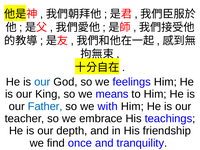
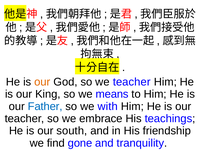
our colour: blue -> orange (42, 82)
we feelings: feelings -> teacher (132, 82)
depth: depth -> south (72, 131)
once: once -> gone (80, 143)
